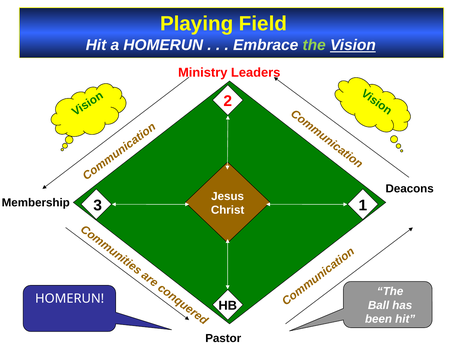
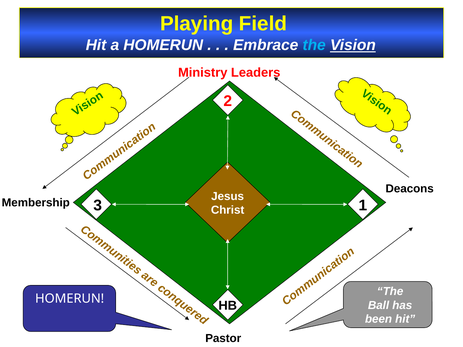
the colour: light green -> light blue (314, 45)
